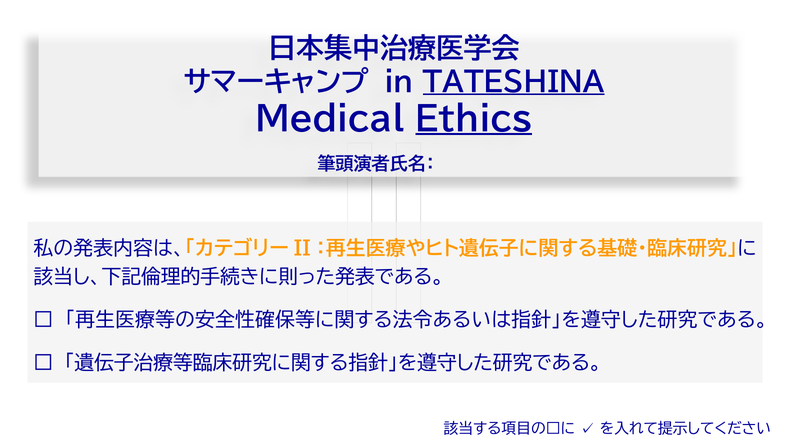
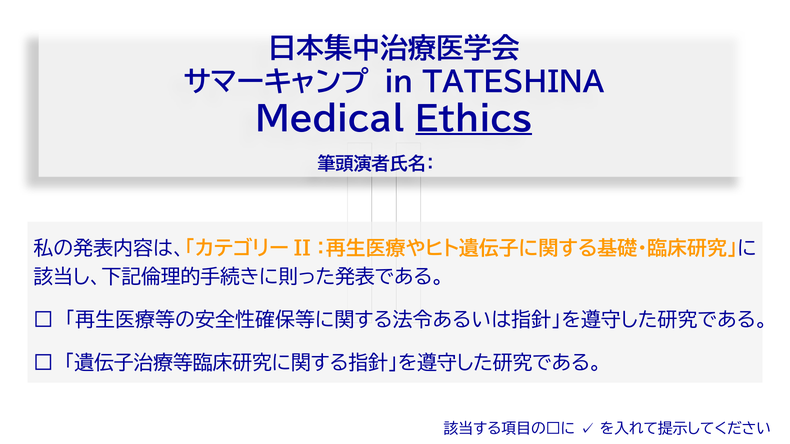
TATESHINA underline: present -> none (514, 82)
